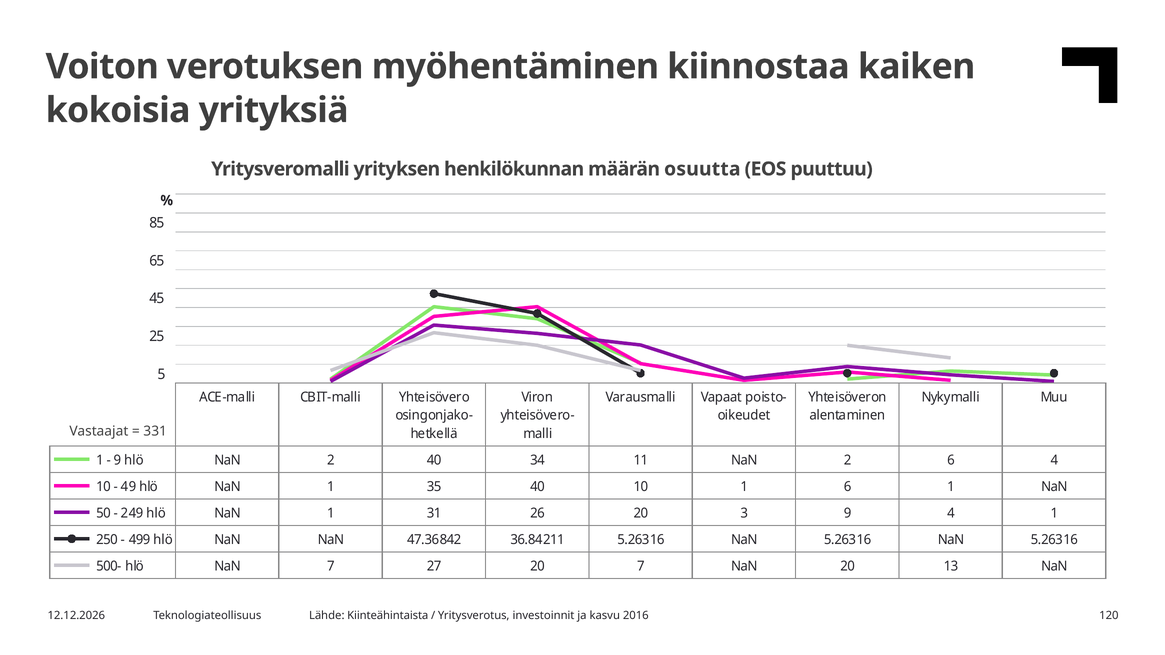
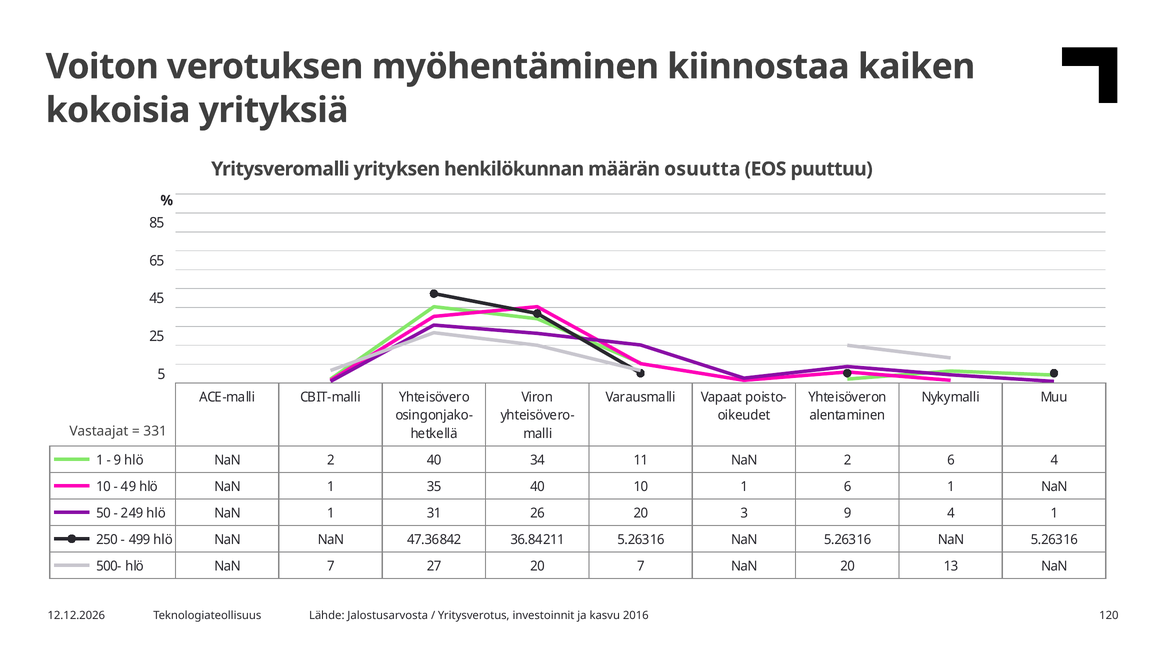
Kiinteähintaista: Kiinteähintaista -> Jalostusarvosta (388, 616)
